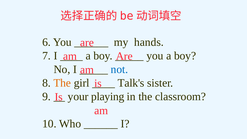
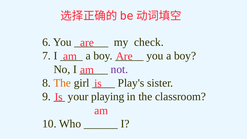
hands: hands -> check (149, 42)
not colour: blue -> purple (119, 69)
Talk's: Talk's -> Play's (131, 83)
